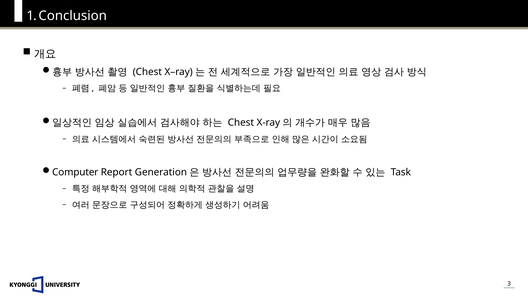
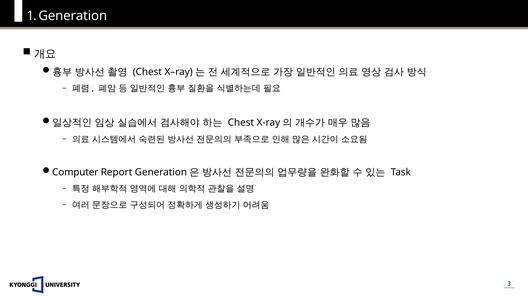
Conclusion: Conclusion -> Generation (73, 16)
